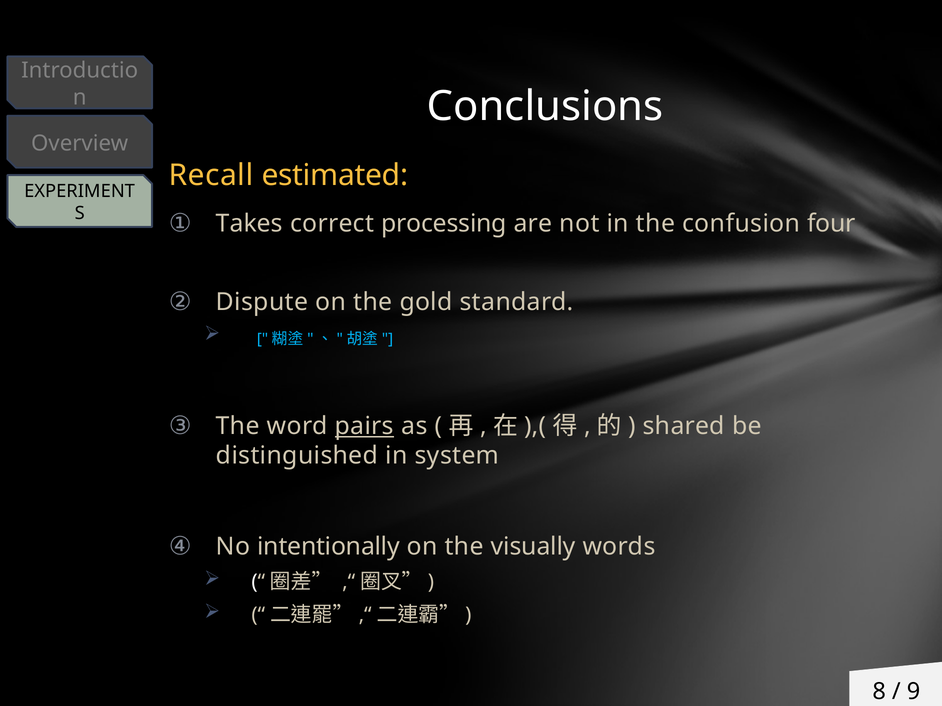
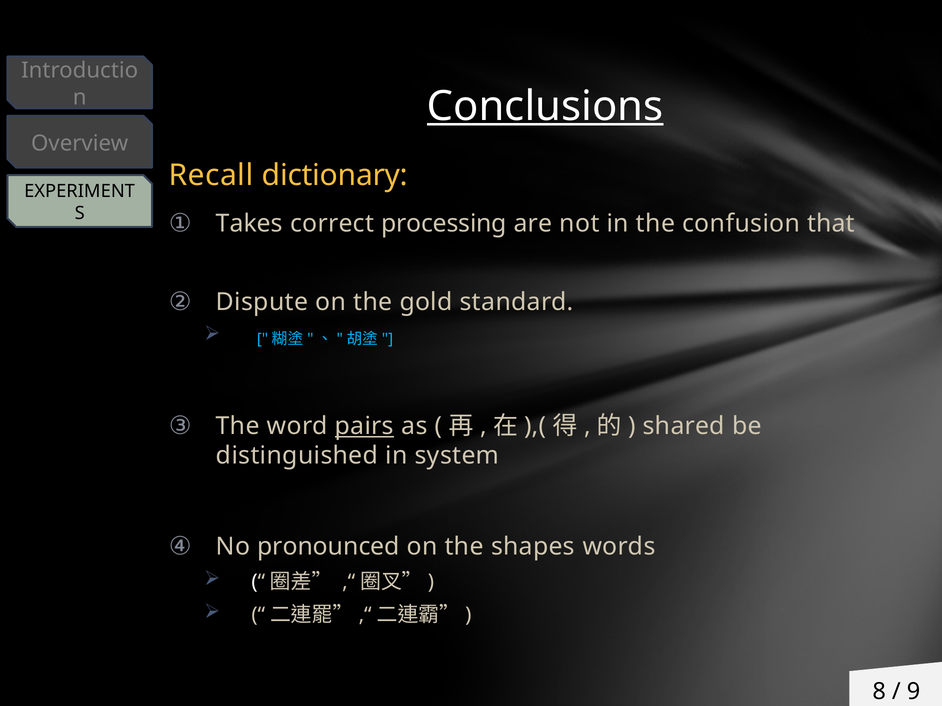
Conclusions underline: none -> present (545, 106)
estimated: estimated -> dictionary (335, 176)
four: four -> that (831, 224)
intentionally: intentionally -> pronounced (328, 547)
visually: visually -> shapes (533, 547)
